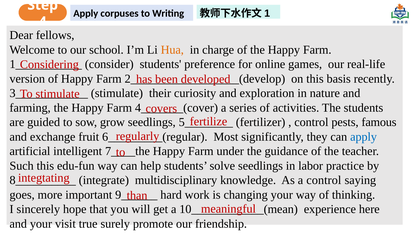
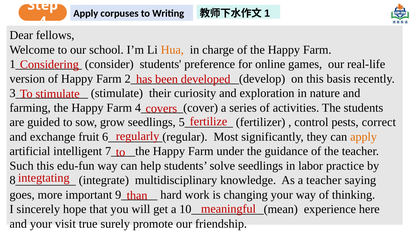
famous: famous -> correct (379, 122)
apply colour: blue -> orange (364, 137)
a control: control -> teacher (324, 180)
